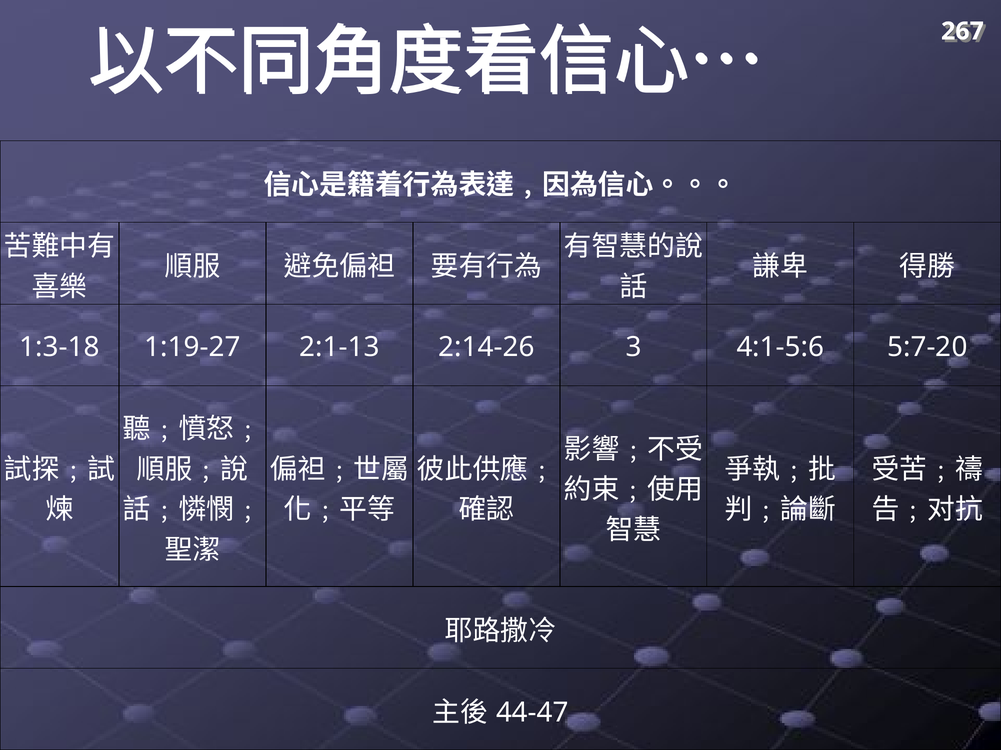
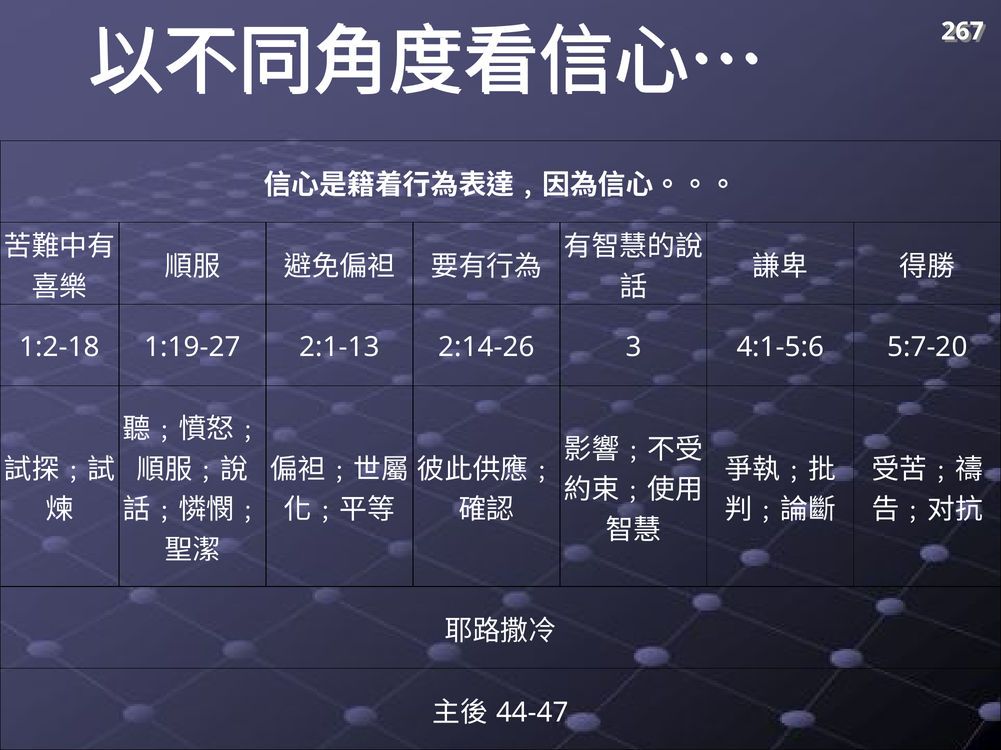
1:3-18: 1:3-18 -> 1:2-18 (60, 347)
